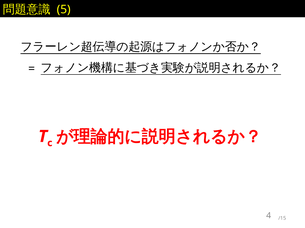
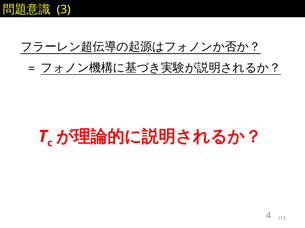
5: 5 -> 3 (64, 9)
